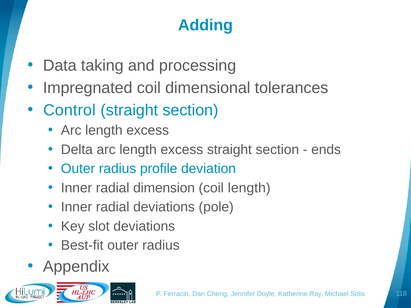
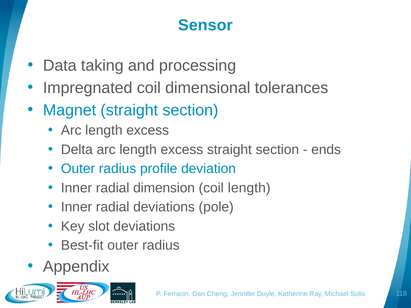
Adding: Adding -> Sensor (205, 25)
Control: Control -> Magnet (70, 110)
